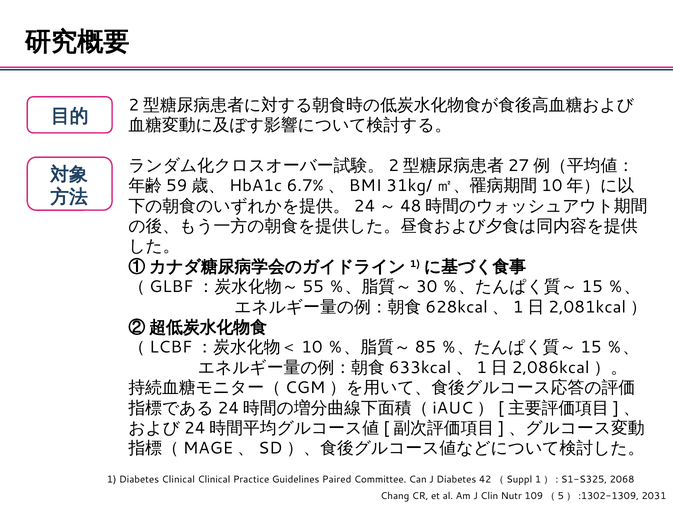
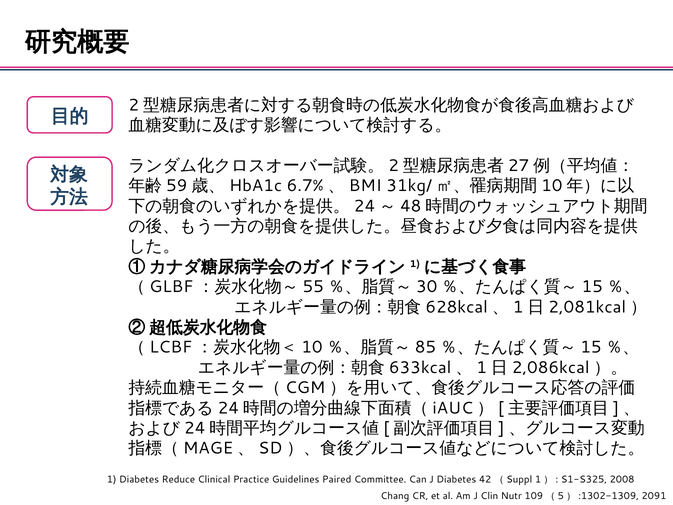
Diabetes Clinical: Clinical -> Reduce (178, 479)
2068: 2068 -> 2008 (622, 479)
2031: 2031 -> 2091 (654, 496)
